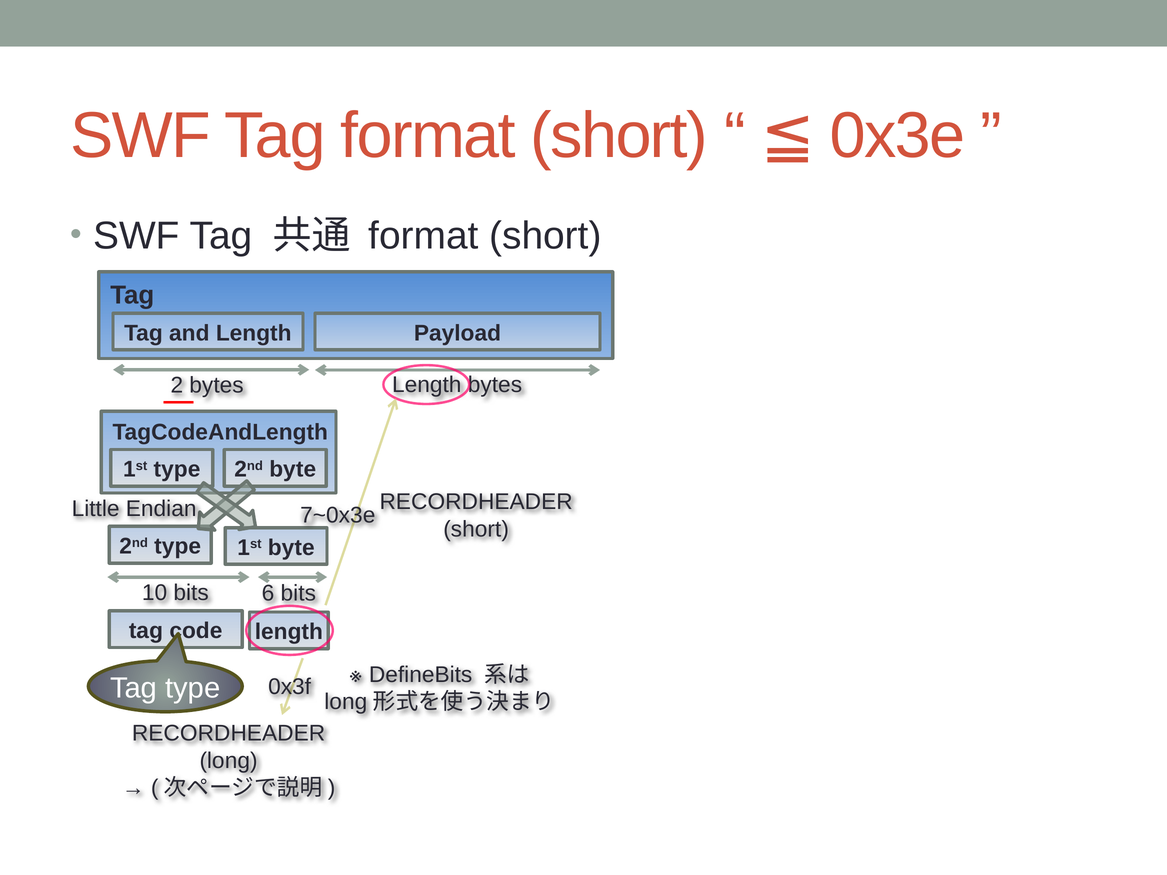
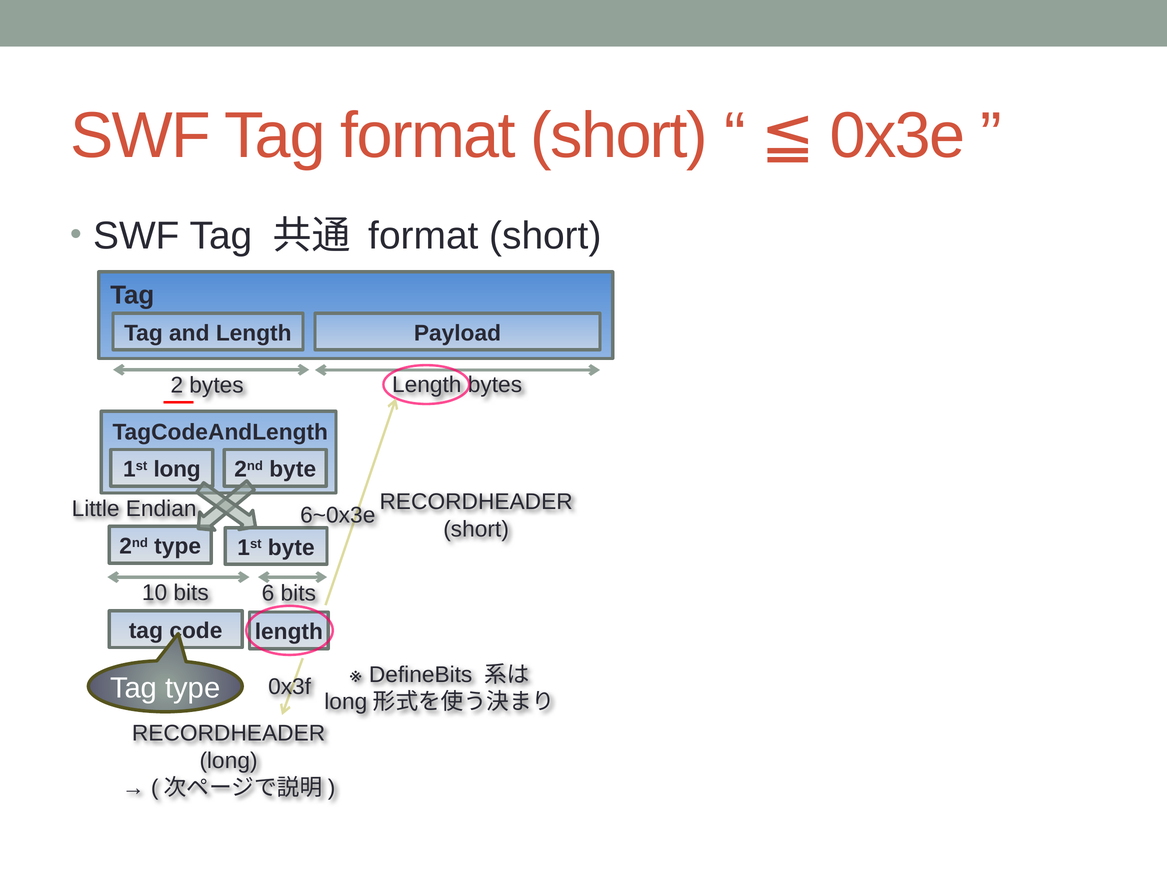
1st type: type -> long (177, 470)
7~0x3e: 7~0x3e -> 6~0x3e (338, 516)
